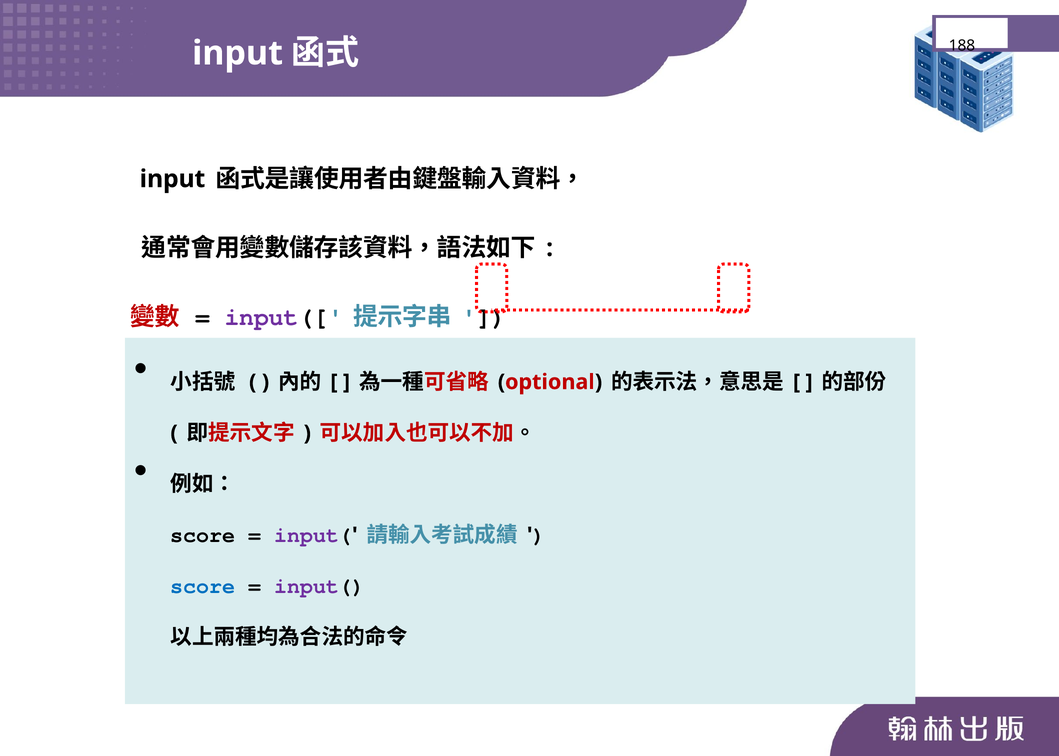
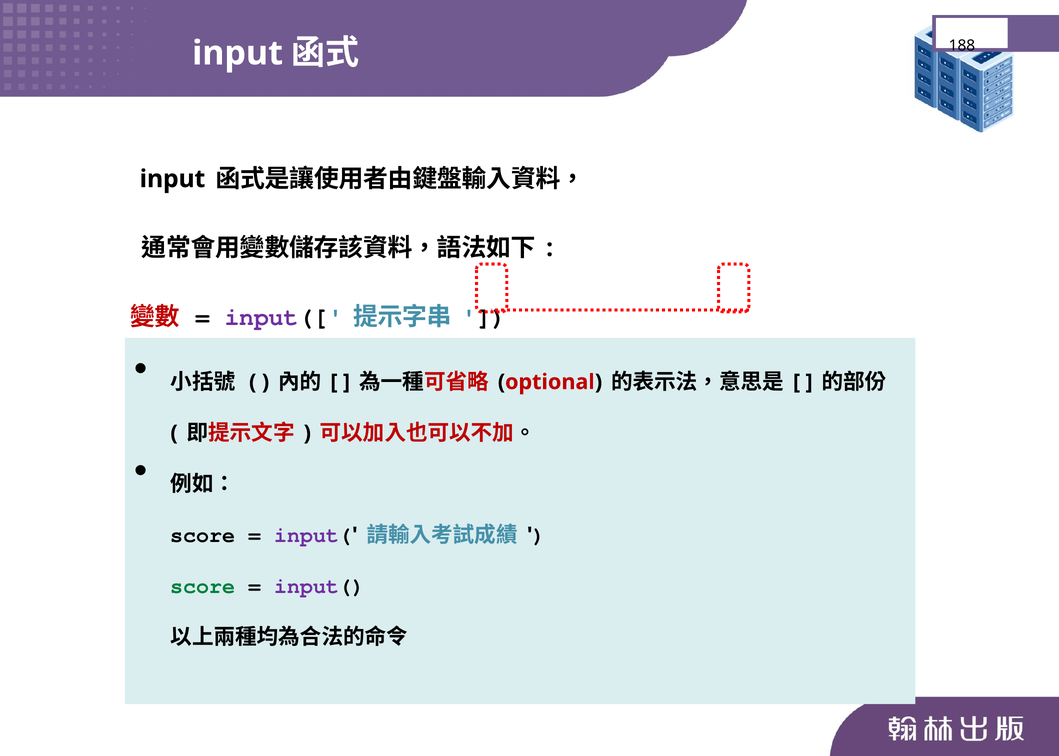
score colour: blue -> green (203, 586)
